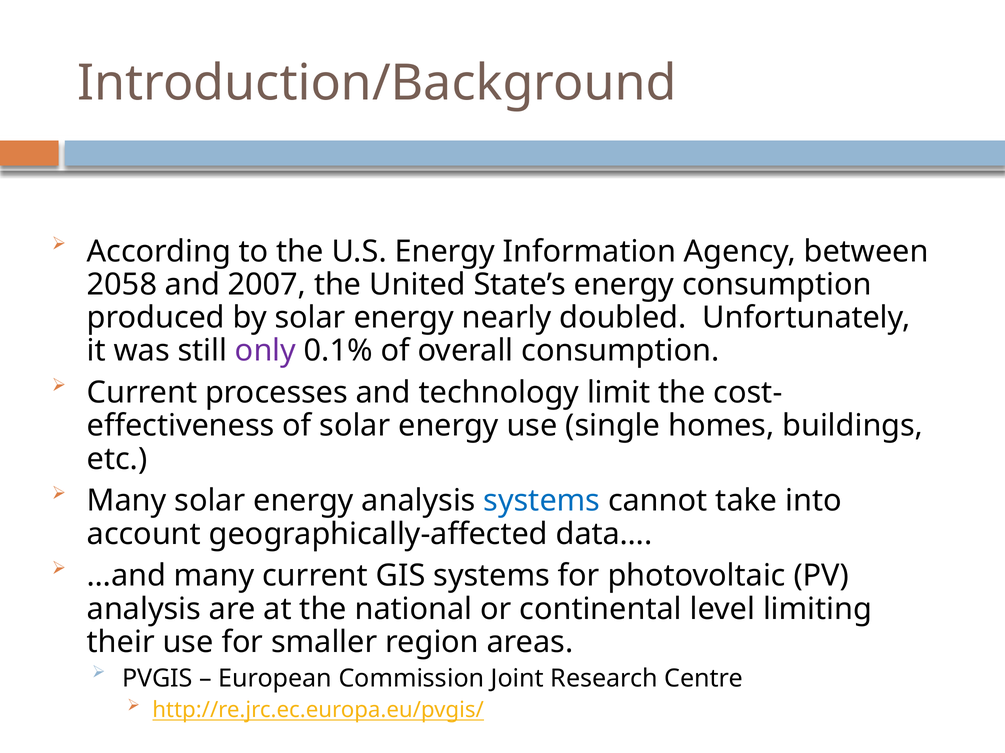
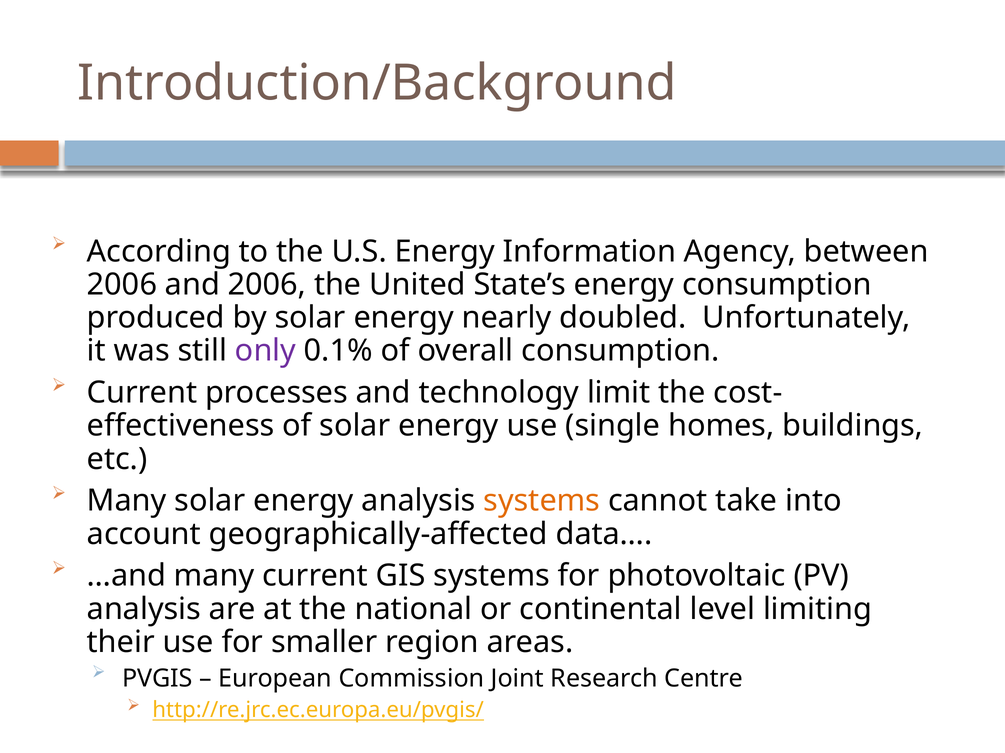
2058: 2058 -> 2006 (122, 285)
and 2007: 2007 -> 2006 (267, 285)
systems colour: blue -> orange (542, 501)
